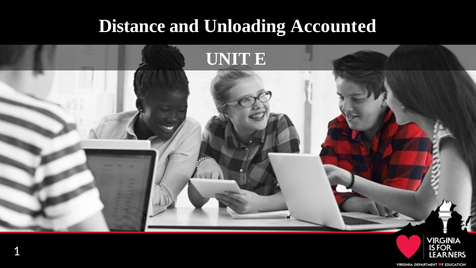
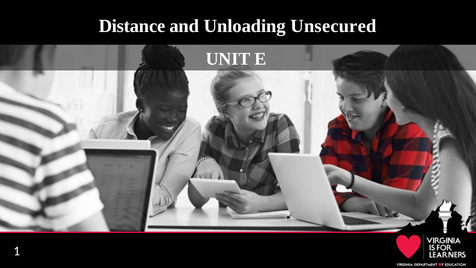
Accounted: Accounted -> Unsecured (333, 26)
